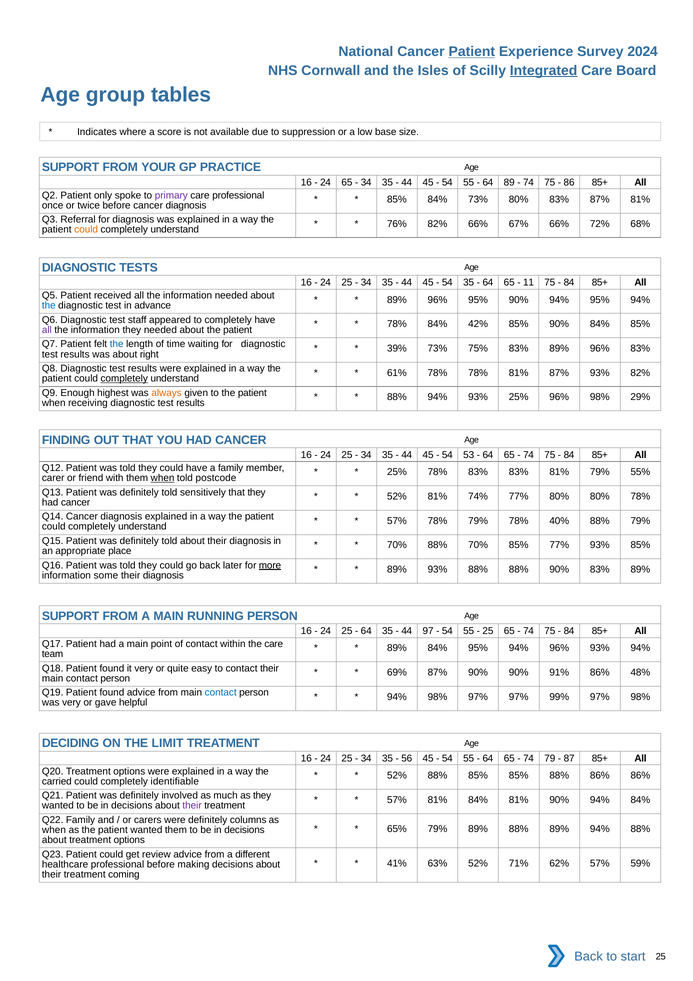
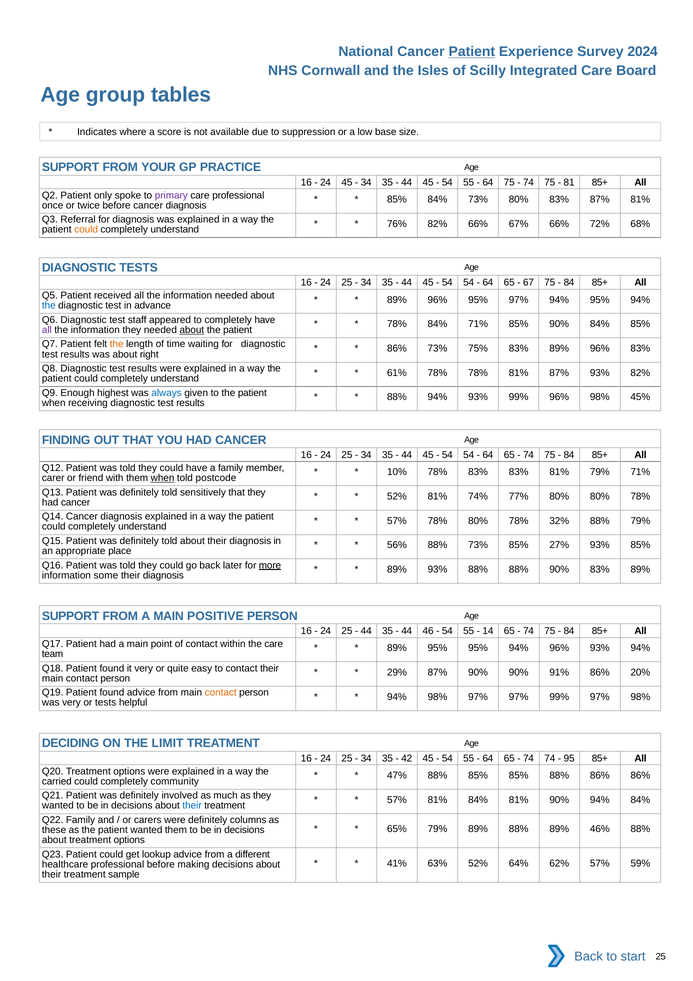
Integrated underline: present -> none (544, 71)
24 65: 65 -> 45 (347, 182)
64 89: 89 -> 75 (509, 182)
86: 86 -> 81 (569, 182)
35: 35 -> 54 (469, 283)
11: 11 -> 67 (528, 283)
95% 90%: 90% -> 97% (519, 300)
84% 42%: 42% -> 71% (478, 324)
about underline: none -> present (192, 330)
the colour: blue -> orange (117, 344)
39%: 39% -> 86% (397, 348)
completely underline: present -> none (124, 378)
always colour: orange -> blue (167, 393)
93% 25%: 25% -> 99% (519, 397)
29%: 29% -> 45% (640, 397)
53: 53 -> 54 (469, 455)
25%: 25% -> 10% (397, 472)
79% 55%: 55% -> 71% (640, 472)
78% 79%: 79% -> 80% (478, 521)
40%: 40% -> 32% (559, 521)
70%: 70% -> 56% (397, 545)
88% 70%: 70% -> 73% (478, 545)
85% 77%: 77% -> 27% (559, 545)
RUNNING: RUNNING -> POSITIVE (215, 616)
64: 64 -> 44 (366, 631)
97: 97 -> 46 (428, 631)
25: 25 -> 14 (488, 631)
89% 84%: 84% -> 95% (438, 648)
69%: 69% -> 29% (397, 672)
48%: 48% -> 20% (640, 672)
contact colour: blue -> orange (221, 692)
or gave: gave -> tests (106, 702)
56: 56 -> 42 (407, 758)
74 79: 79 -> 74 (550, 758)
87: 87 -> 95 (569, 758)
52%: 52% -> 47% (397, 775)
identifiable: identifiable -> community (175, 781)
their colour: purple -> blue (192, 805)
89% 94%: 94% -> 46% (600, 829)
when: when -> these (54, 830)
review: review -> lookup (156, 854)
71%: 71% -> 64% (519, 863)
coming: coming -> sample (124, 874)
